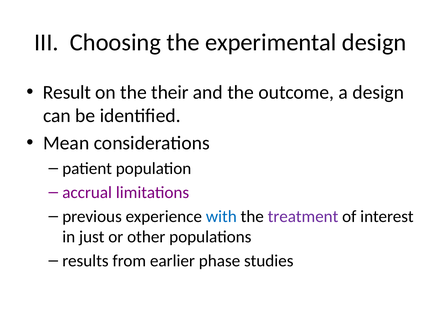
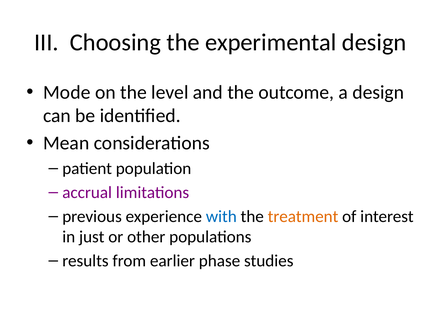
Result: Result -> Mode (67, 93)
their: their -> level (170, 93)
treatment colour: purple -> orange (303, 217)
